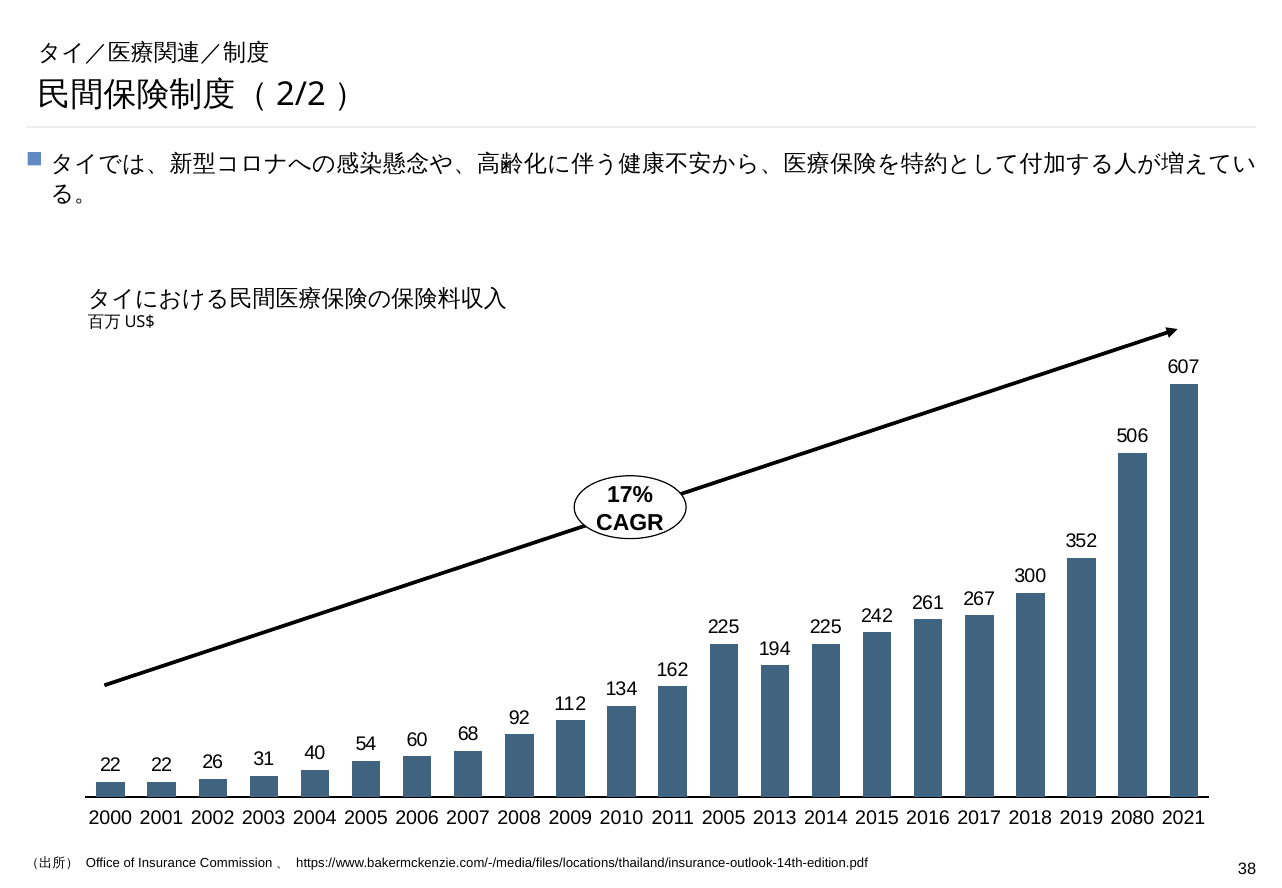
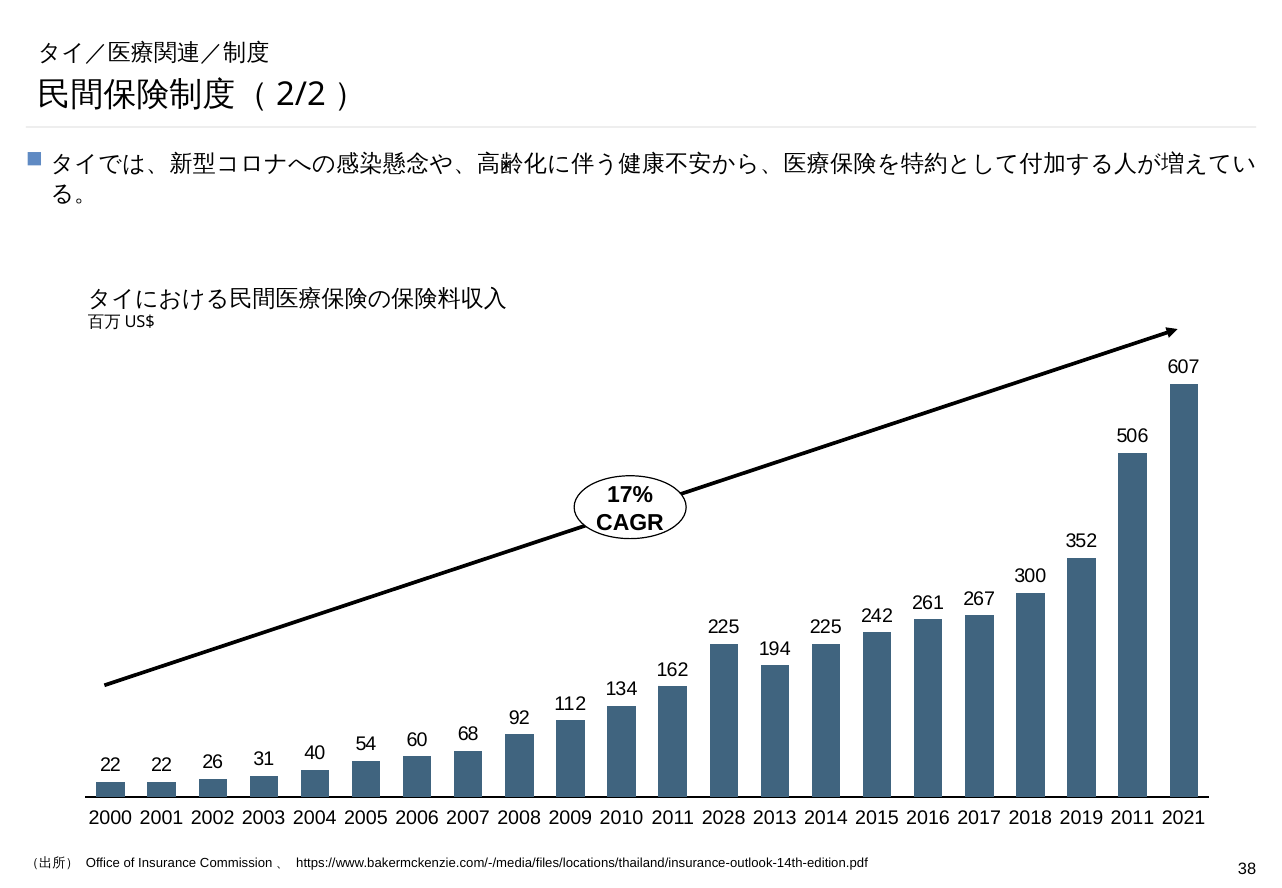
2007 2005: 2005 -> 2028 (724, 818)
2018 2080: 2080 -> 2011 (1132, 818)
